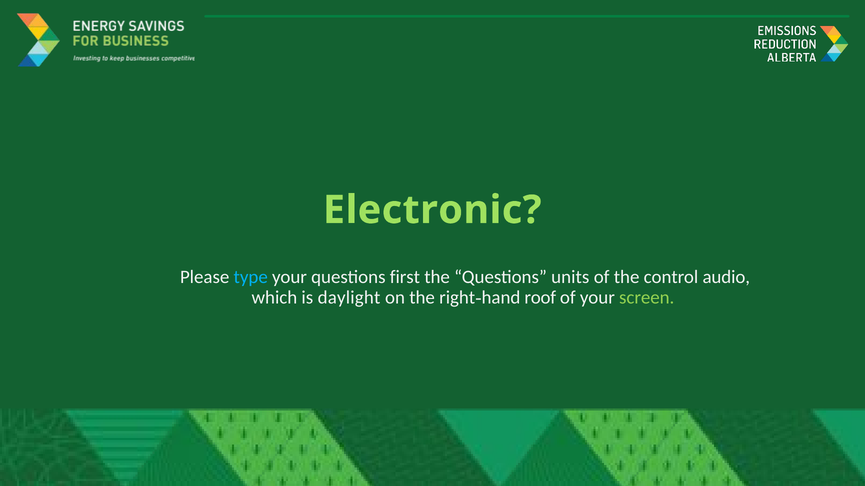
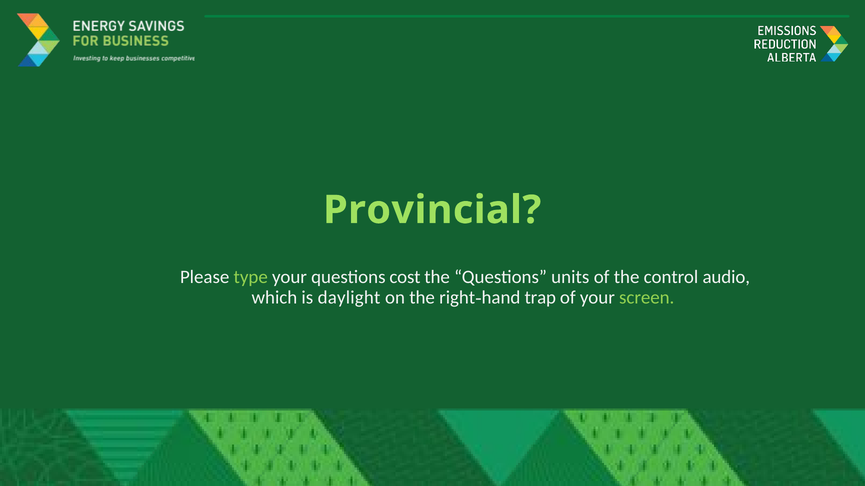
Electronic: Electronic -> Provincial (432, 210)
type colour: light blue -> light green (251, 277)
first: first -> cost (405, 277)
roof: roof -> trap (540, 298)
